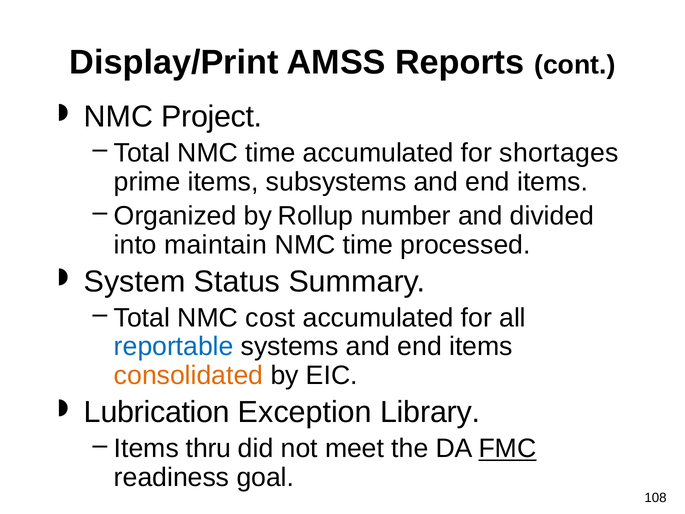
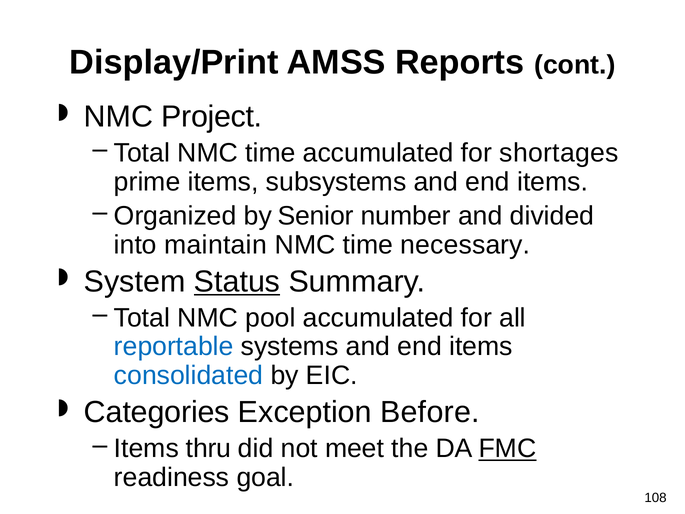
Rollup: Rollup -> Senior (316, 216)
processed: processed -> necessary (465, 245)
Status underline: none -> present (237, 282)
cost: cost -> pool (270, 318)
consolidated colour: orange -> blue (189, 375)
Lubrication: Lubrication -> Categories (157, 412)
Library: Library -> Before (430, 412)
